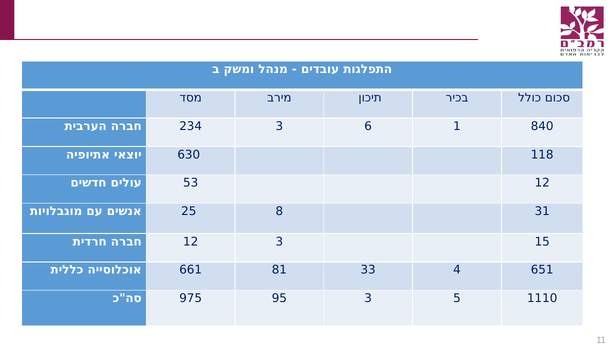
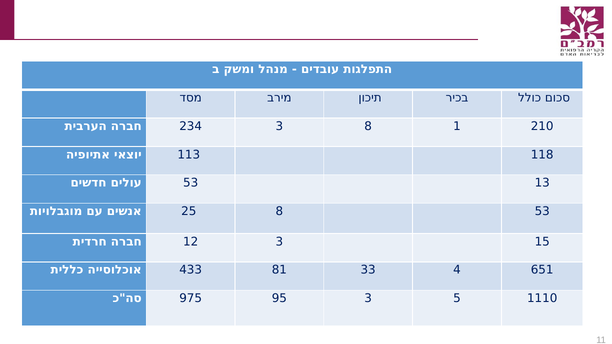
3 6: 6 -> 8 (368, 126)
840: 840 -> 210 (542, 126)
630: 630 -> 113 (189, 155)
53 12: 12 -> 13 (542, 183)
8 31: 31 -> 53 (542, 212)
661: 661 -> 433 (191, 270)
